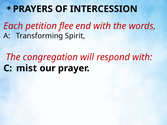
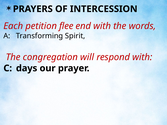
mist: mist -> days (27, 68)
